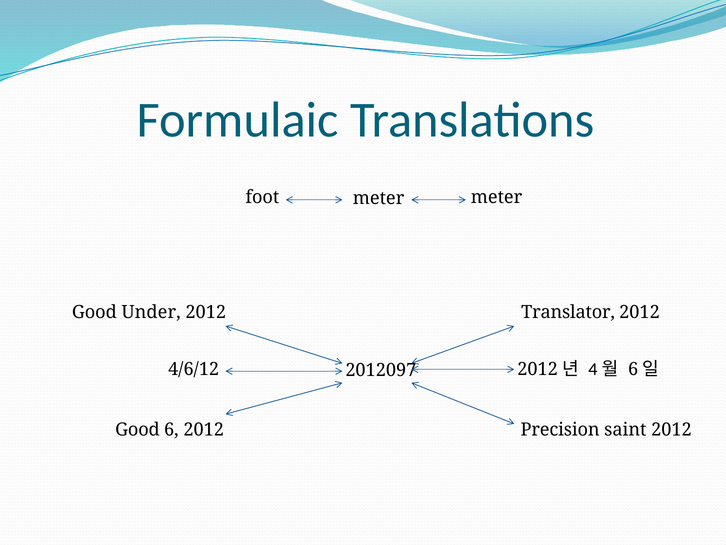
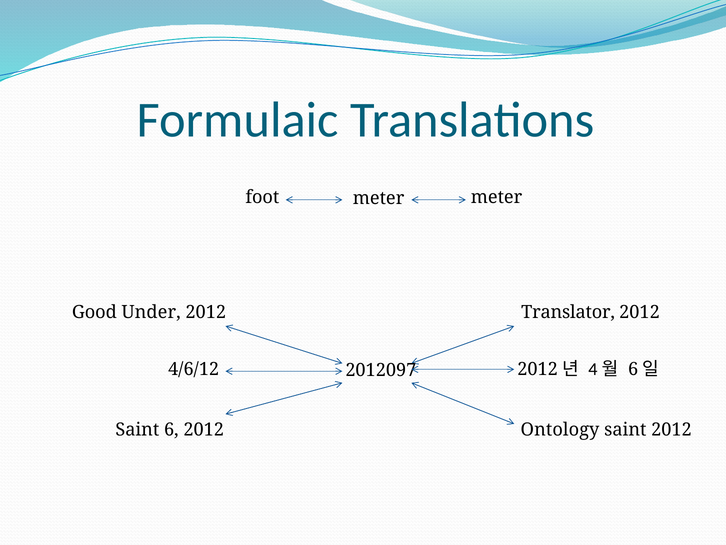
Good: Good -> Saint (137, 429)
Precision: Precision -> Ontology (560, 429)
